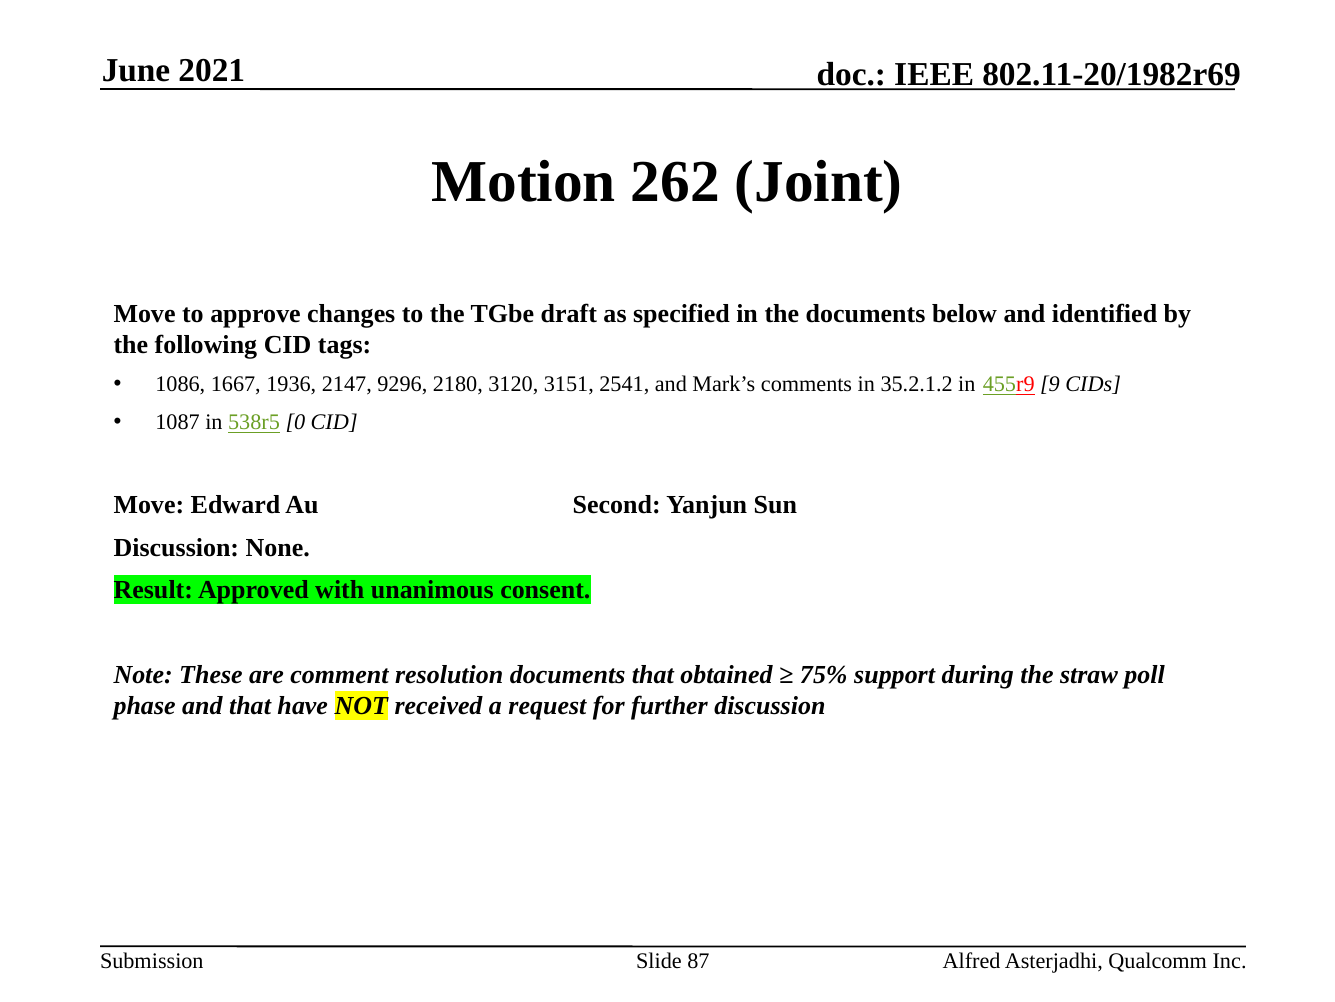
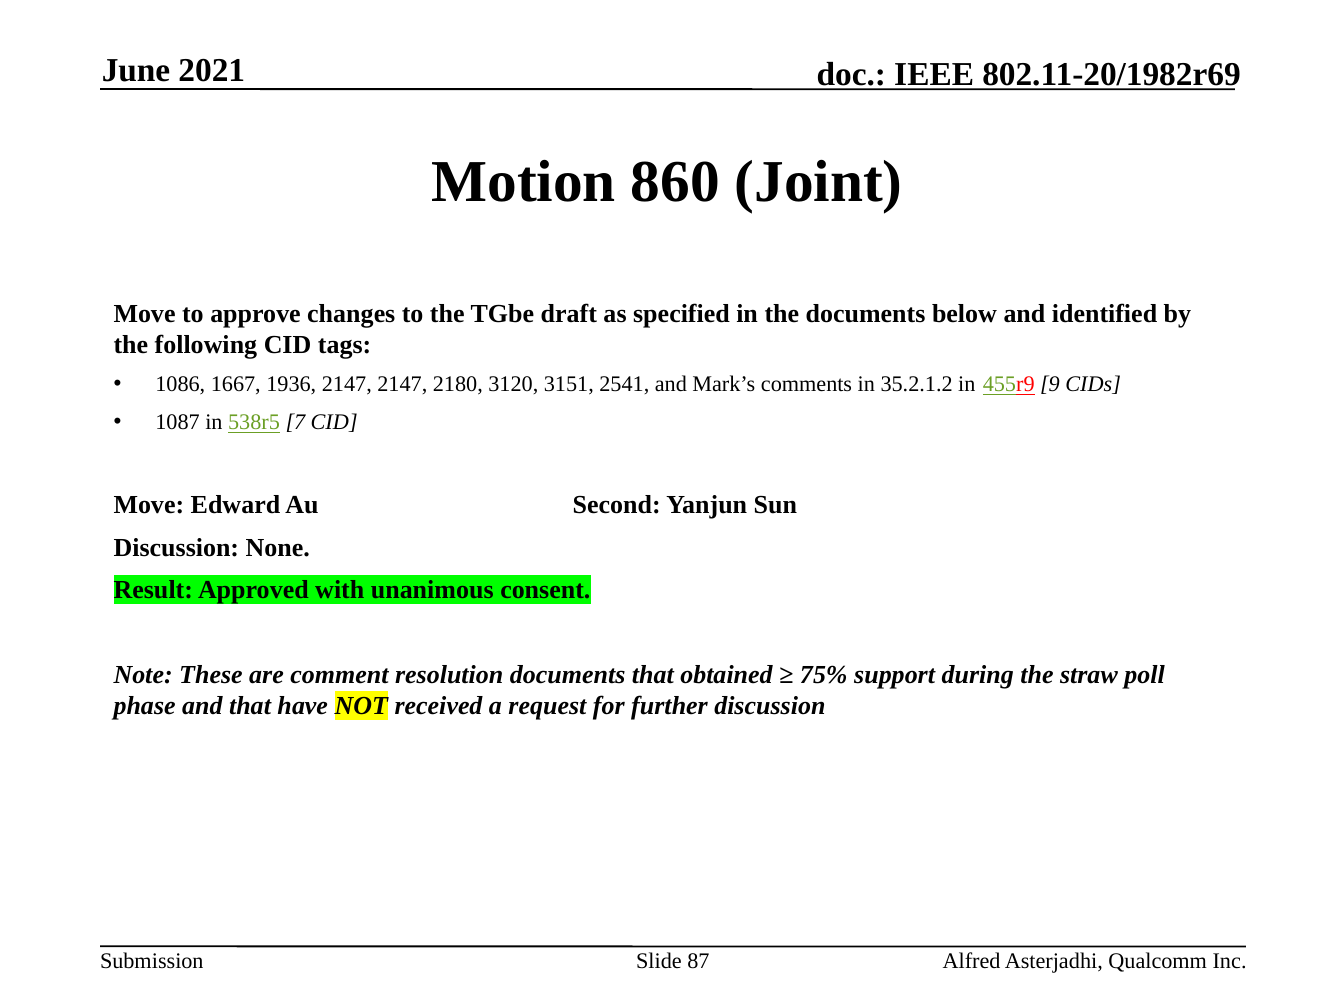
262: 262 -> 860 (675, 182)
2147 9296: 9296 -> 2147 (402, 384)
0: 0 -> 7 (295, 422)
